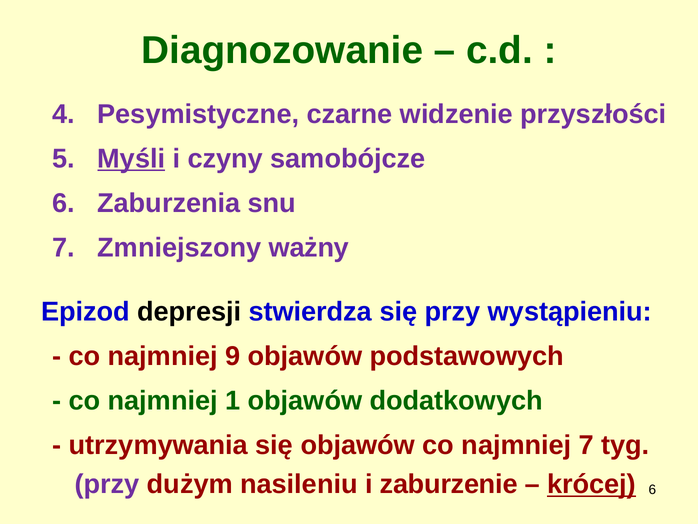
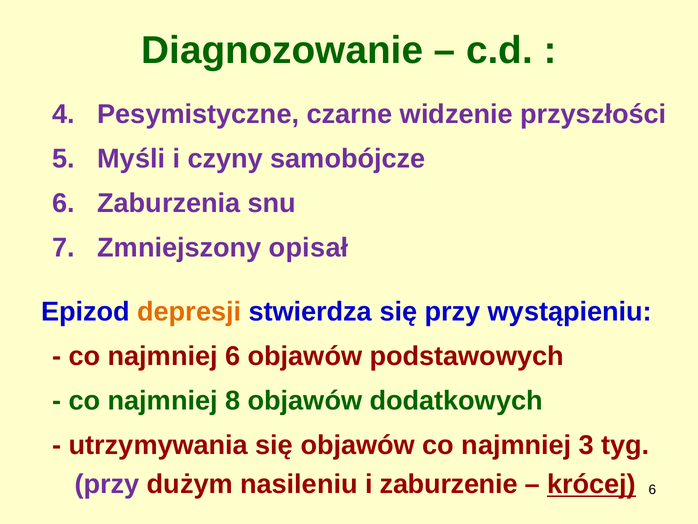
Myśli underline: present -> none (131, 159)
ważny: ważny -> opisał (309, 248)
depresji colour: black -> orange (189, 311)
najmniej 9: 9 -> 6 (233, 356)
1: 1 -> 8 (233, 400)
najmniej 7: 7 -> 3 (586, 445)
